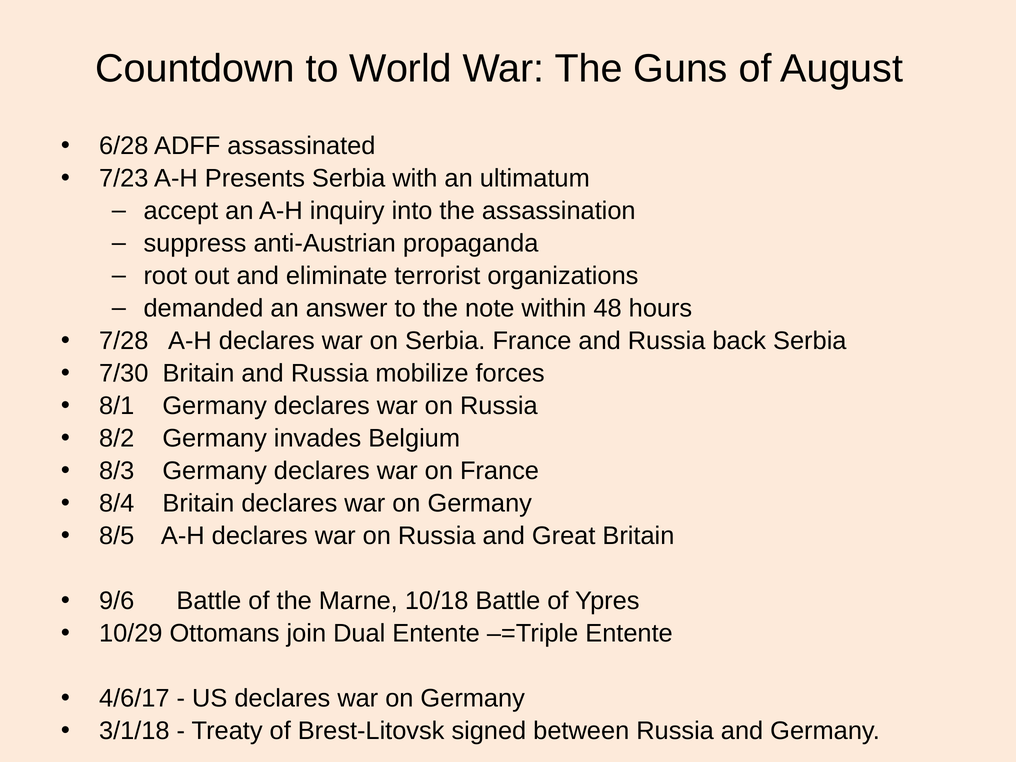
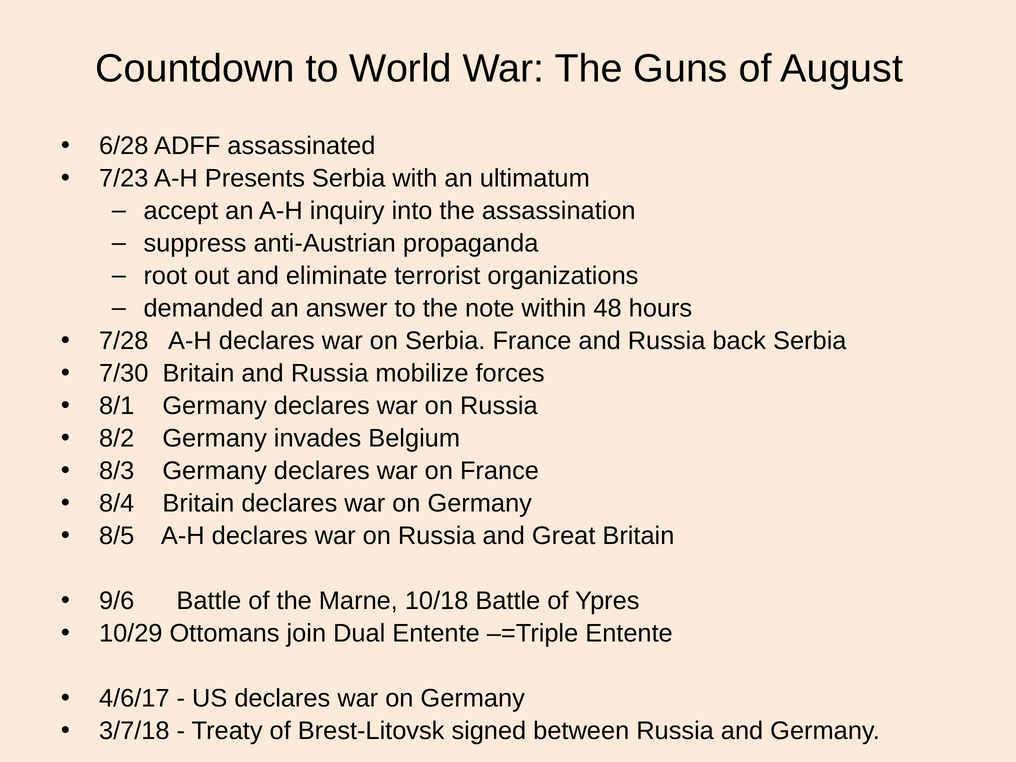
3/1/18: 3/1/18 -> 3/7/18 (134, 731)
